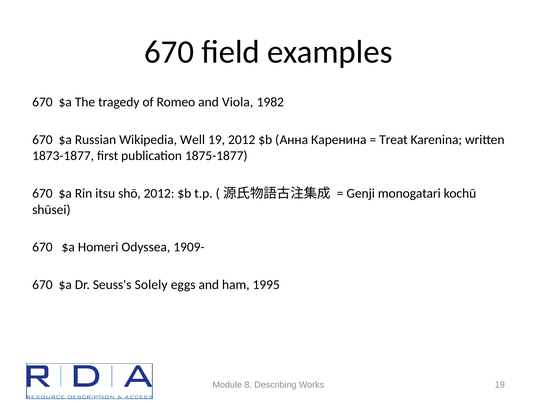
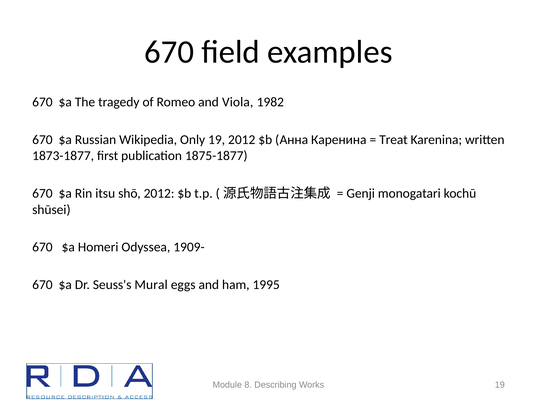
Well: Well -> Only (193, 140)
Solely: Solely -> Mural (151, 285)
